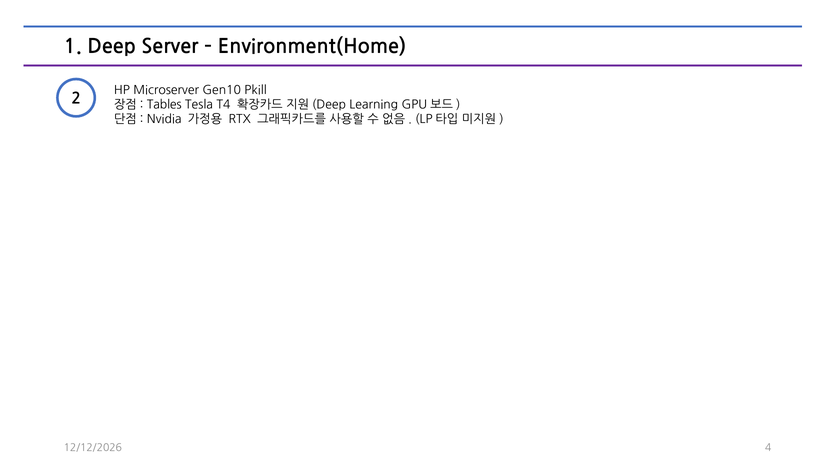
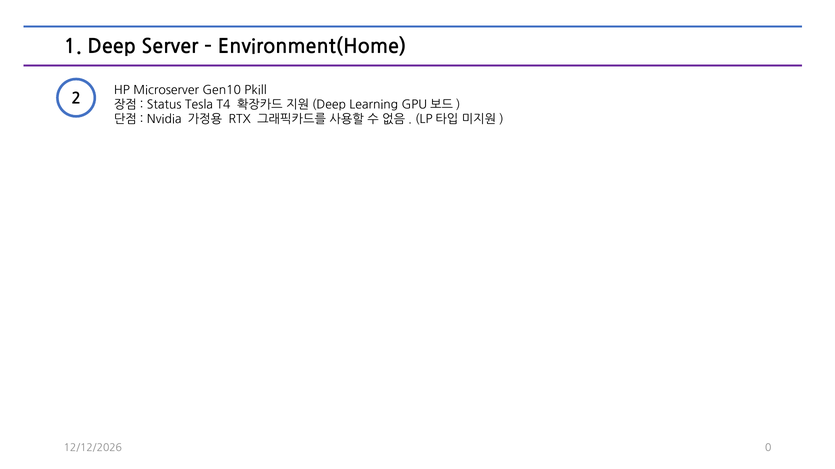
Tables: Tables -> Status (164, 105)
4: 4 -> 0 (768, 449)
